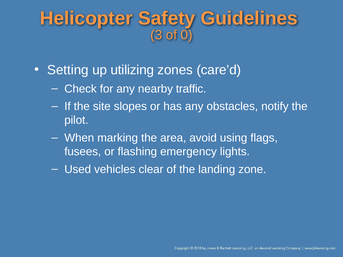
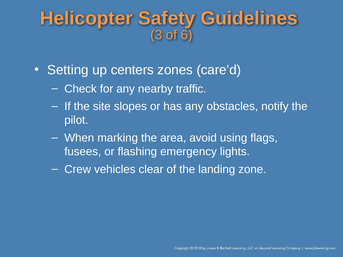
0: 0 -> 6 (187, 35)
utilizing: utilizing -> centers (132, 70)
Used: Used -> Crew (78, 169)
